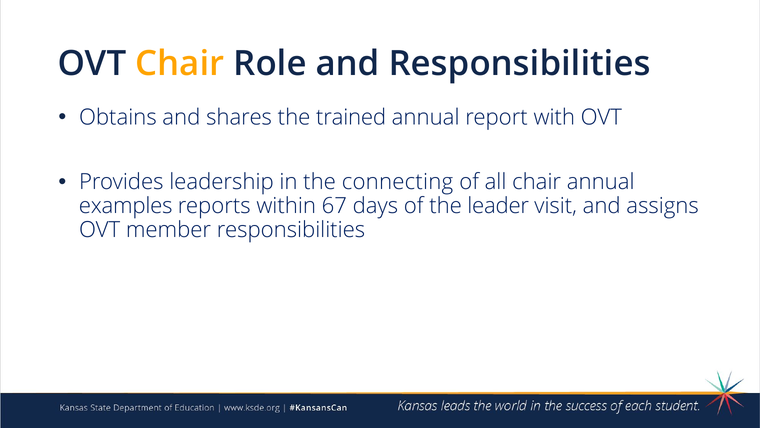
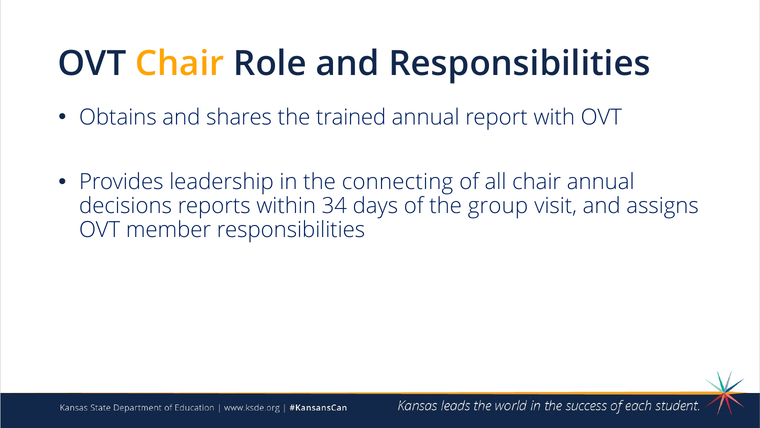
examples: examples -> decisions (126, 206)
67: 67 -> 34 (334, 206)
leader: leader -> group (498, 206)
